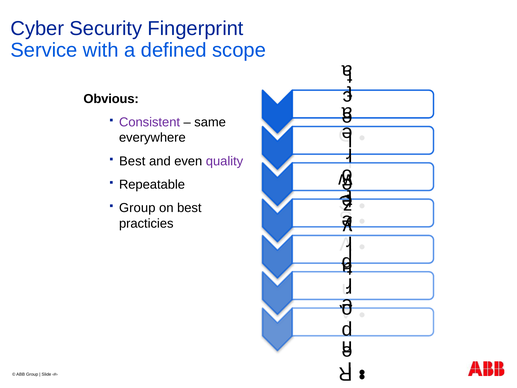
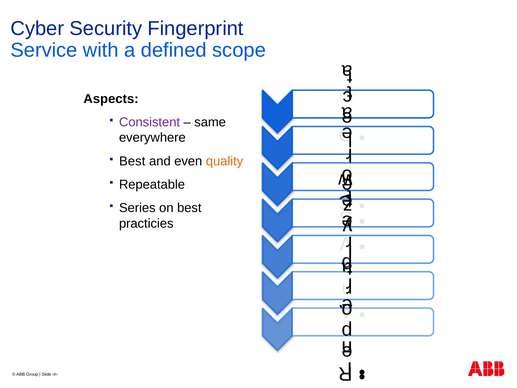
Obvious: Obvious -> Aspects (111, 99)
quality colour: purple -> orange (225, 161)
Group: Group -> Series (137, 208)
